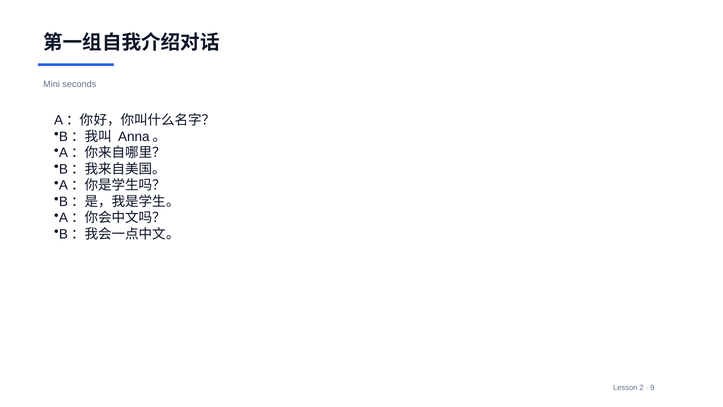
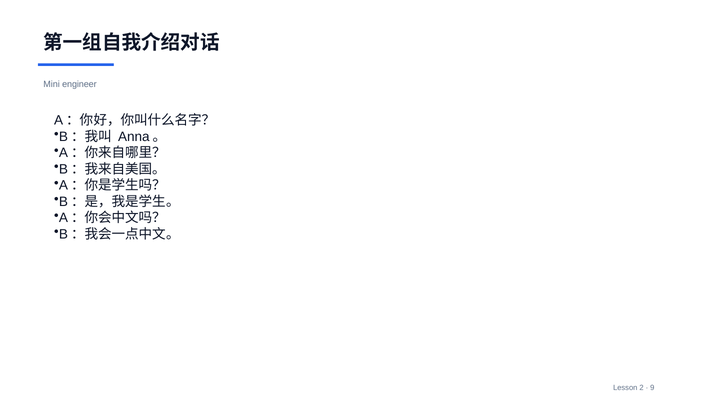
seconds: seconds -> engineer (79, 84)
